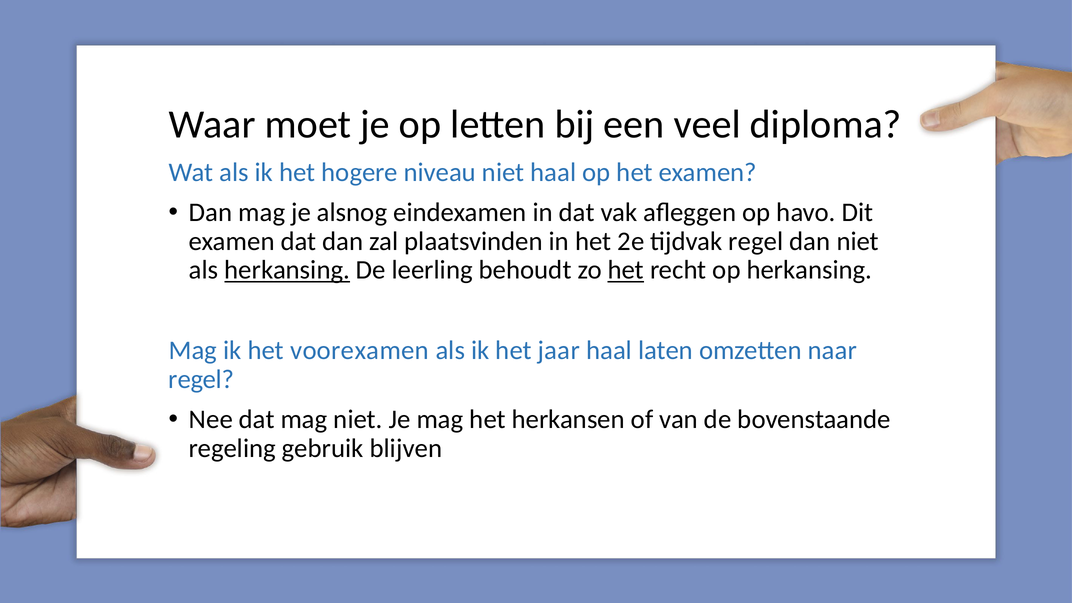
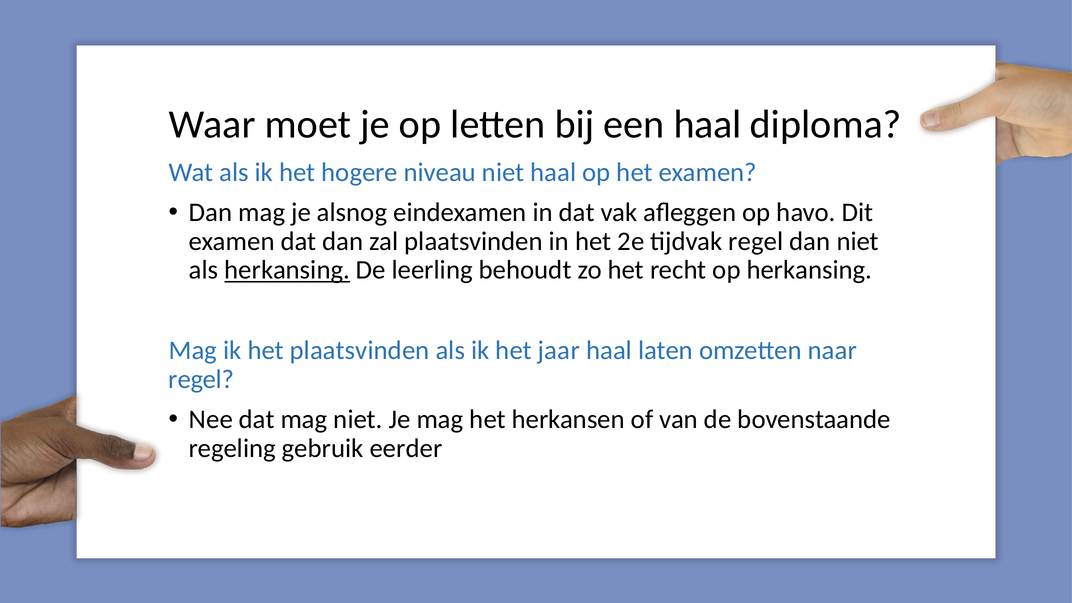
een veel: veel -> haal (707, 125)
het underline: present -> none (626, 270)
het voorexamen: voorexamen -> plaatsvinden (360, 350)
blijven: blijven -> eerder (406, 448)
